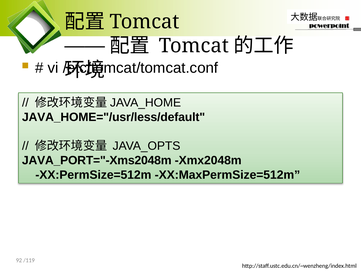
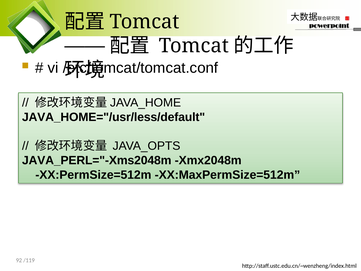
JAVA_PORT="-Xms2048m: JAVA_PORT="-Xms2048m -> JAVA_PERL="-Xms2048m (97, 160)
